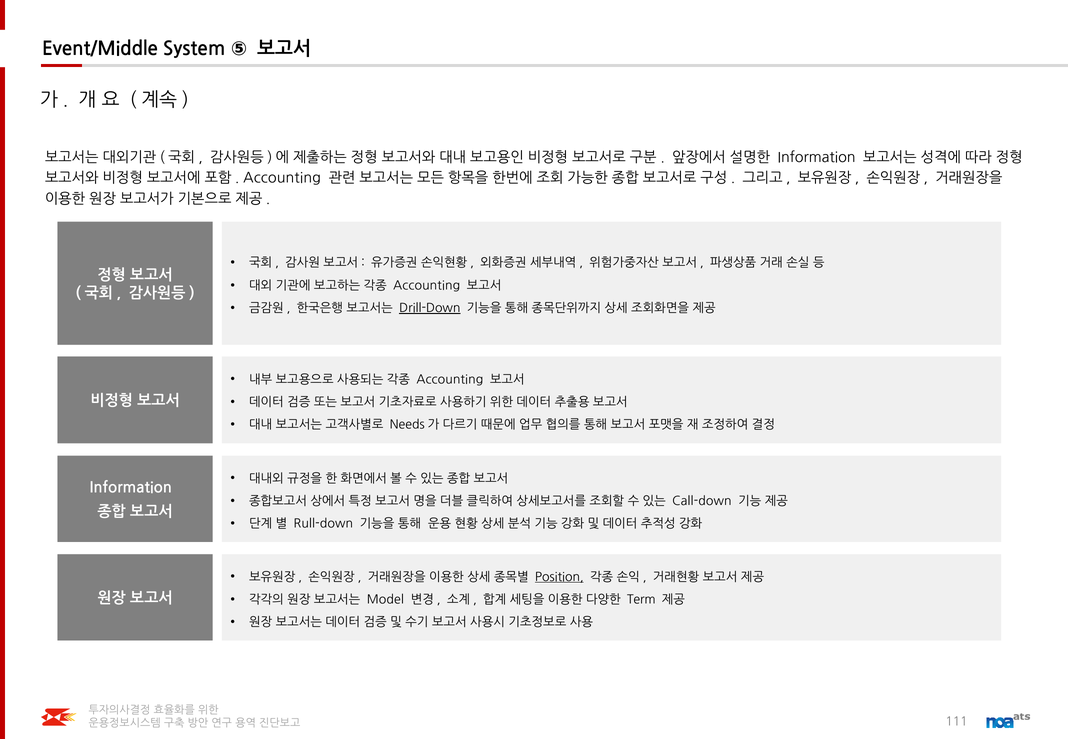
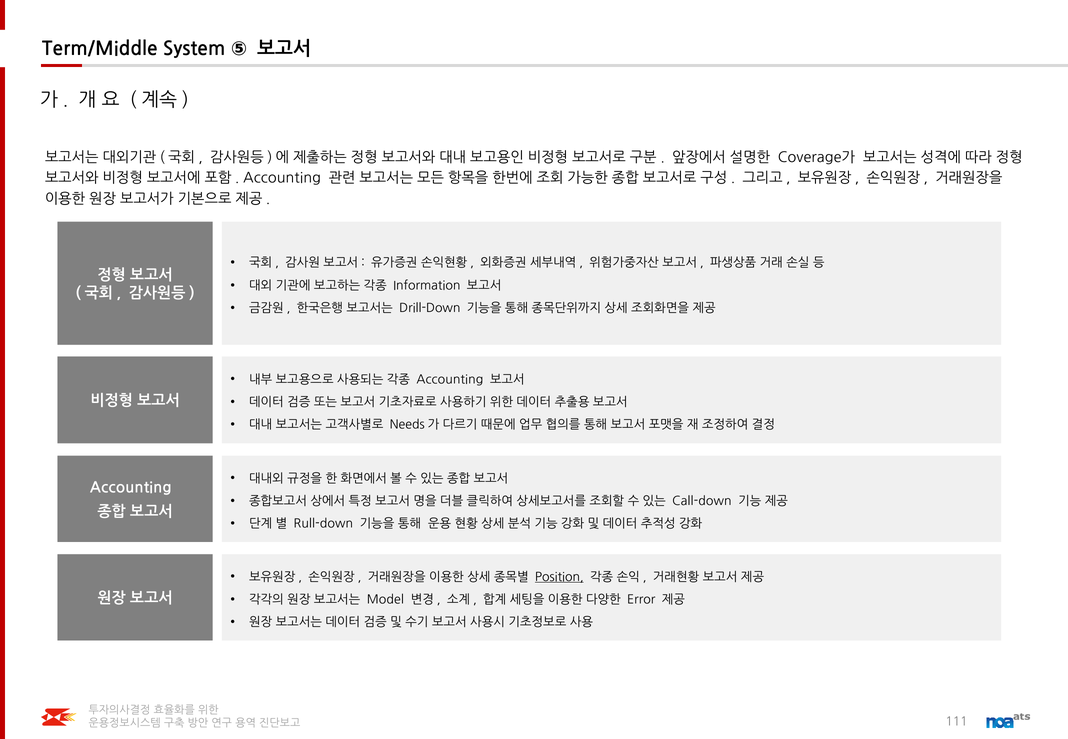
Event/Middle: Event/Middle -> Term/Middle (100, 49)
Information: Information -> Coverage가 (816, 158)
Accounting: Accounting -> Information (427, 286)
Drill-Down underline: present -> none (430, 308)
Information: Information -> Accounting (131, 488)
Term: Term -> Error (641, 600)
